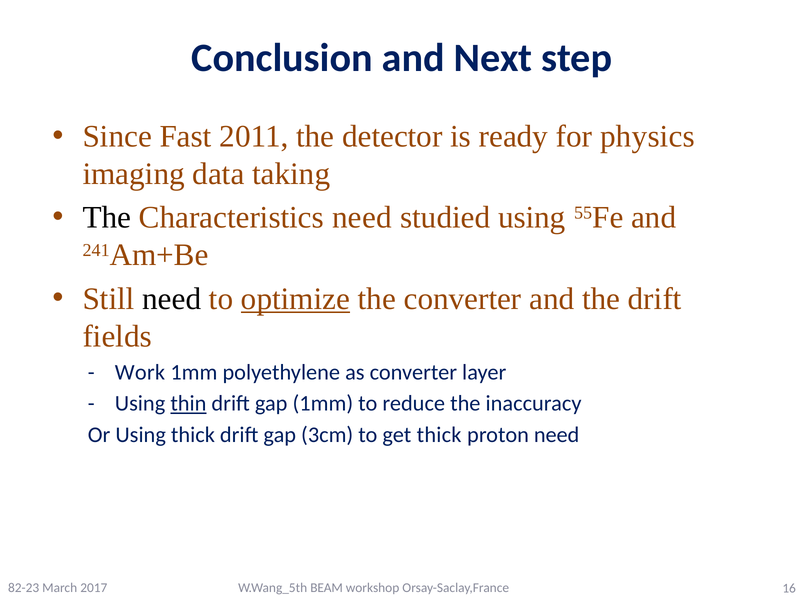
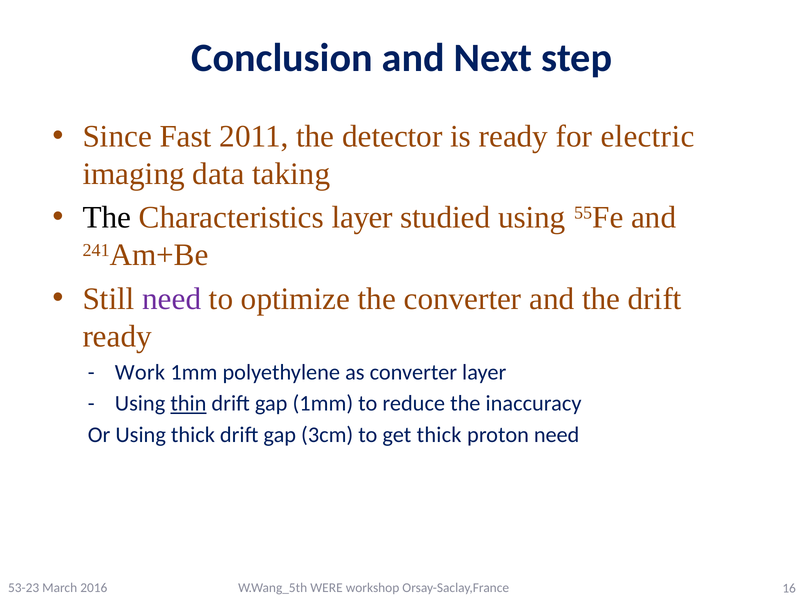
physics: physics -> electric (648, 136)
Characteristics need: need -> layer (362, 218)
need colour: black -> purple (172, 299)
optimize underline: present -> none (296, 299)
fields: fields -> ready (117, 336)
82-23: 82-23 -> 53-23 (24, 588)
2017: 2017 -> 2016 (94, 588)
BEAM: BEAM -> WERE (326, 588)
